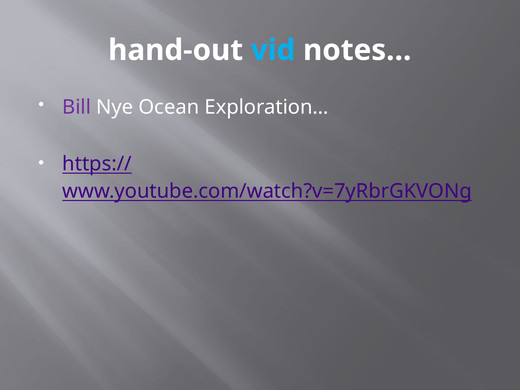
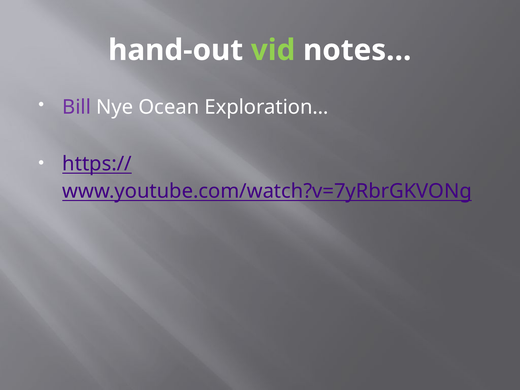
vid colour: light blue -> light green (273, 50)
